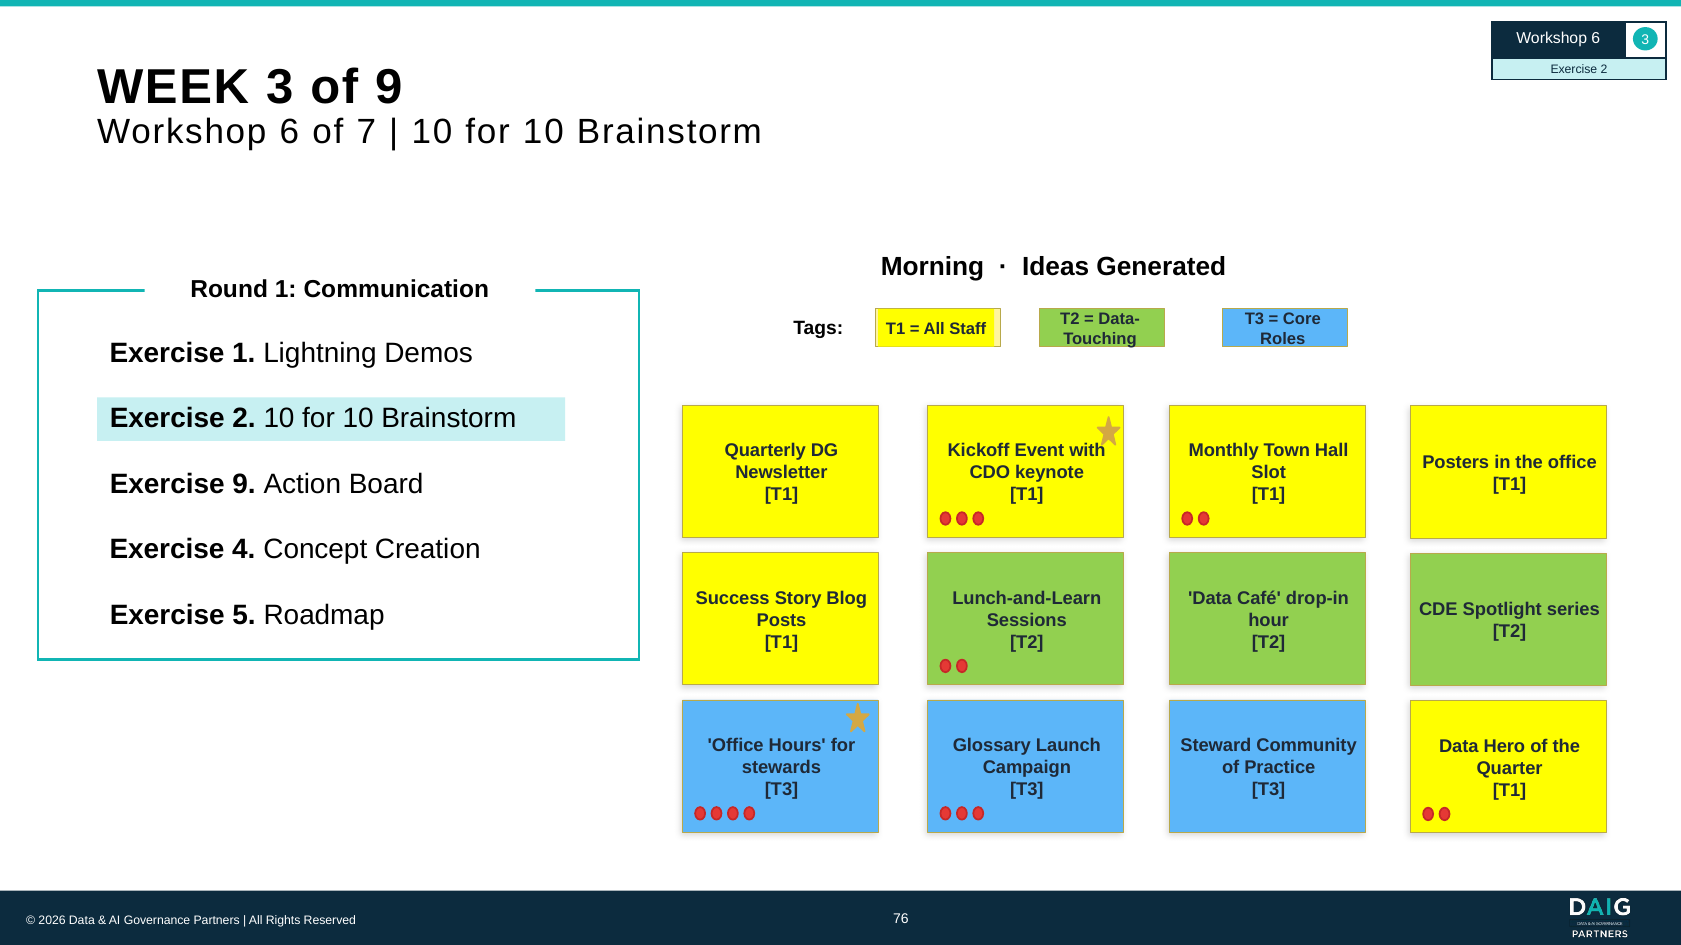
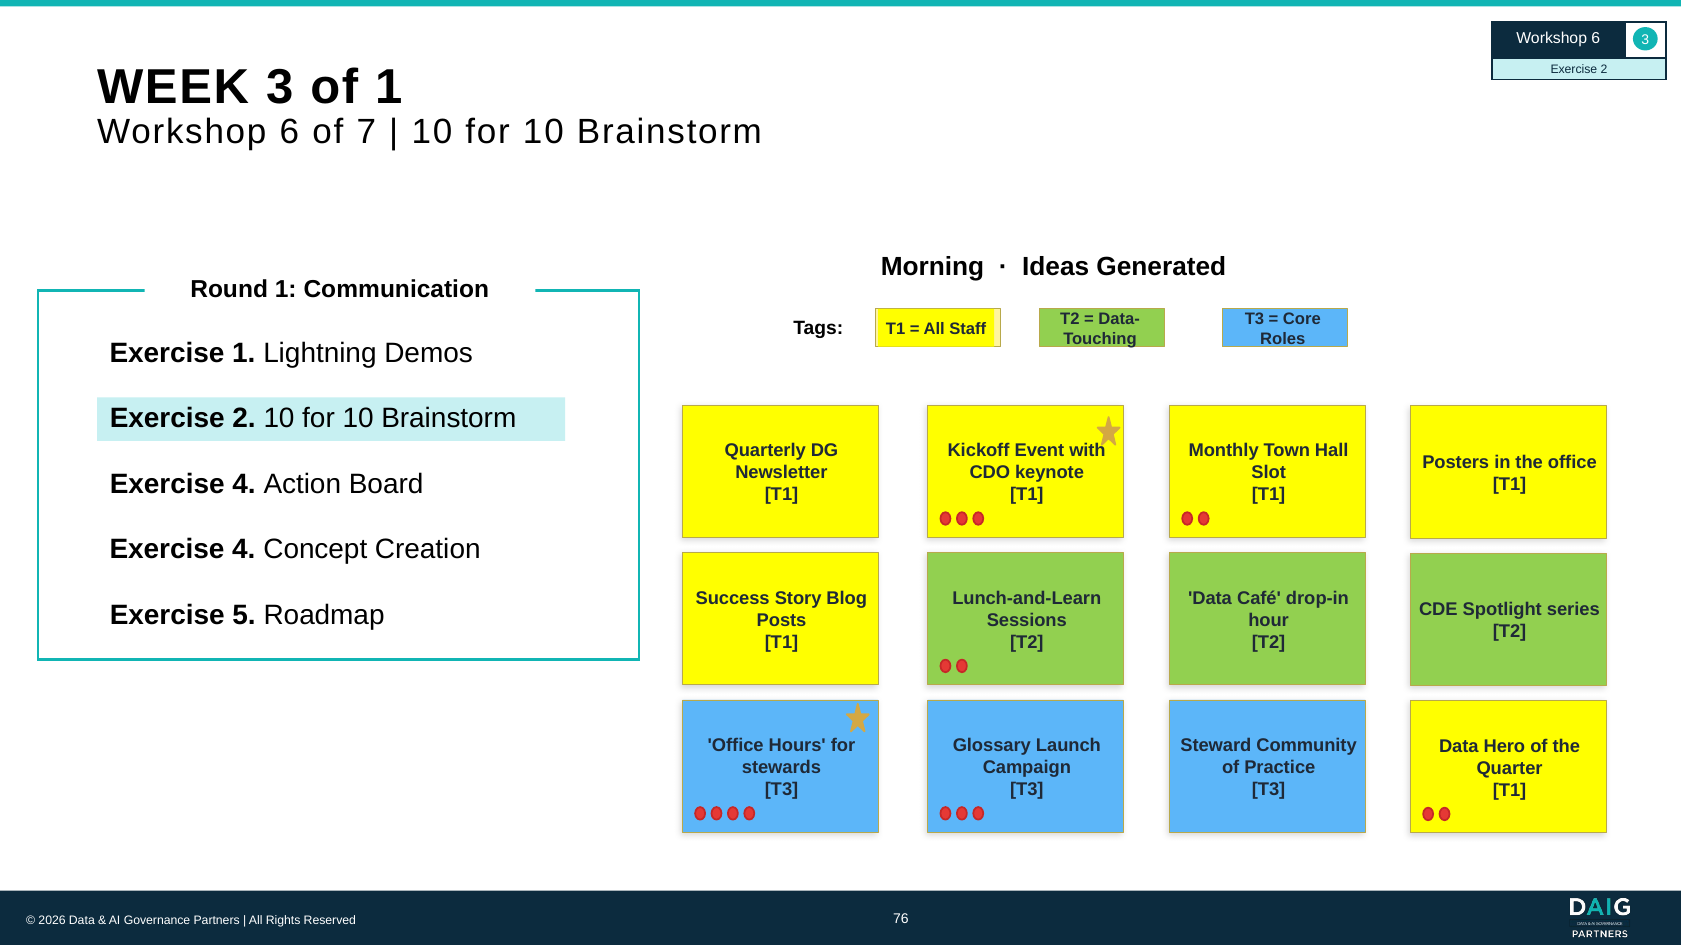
of 9: 9 -> 1 (389, 87)
9: 9 -> 4 (244, 485)
